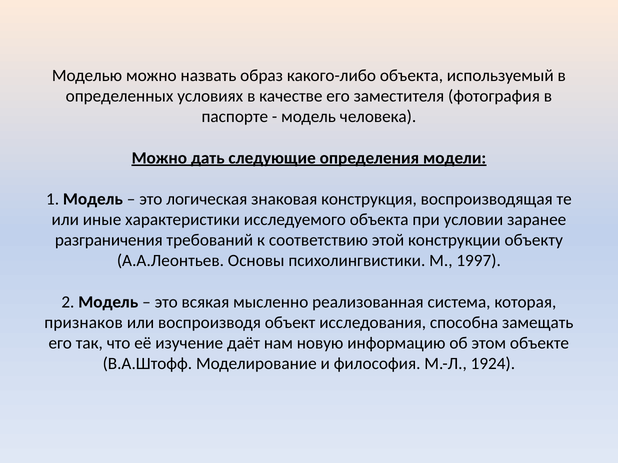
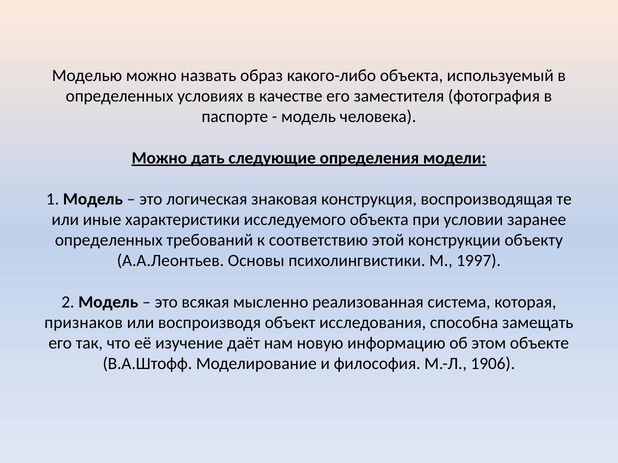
разграничения: разграничения -> определенных (109, 240)
1924: 1924 -> 1906 (493, 364)
